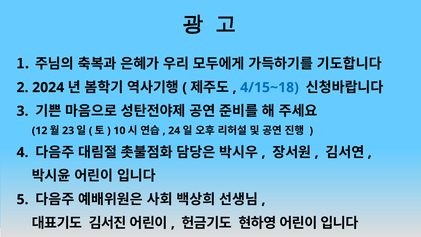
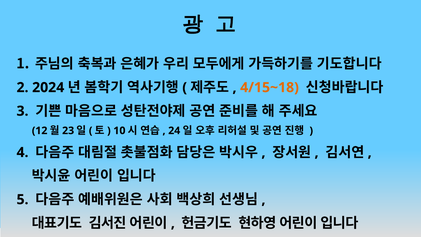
4/15~18 colour: blue -> orange (270, 87)
